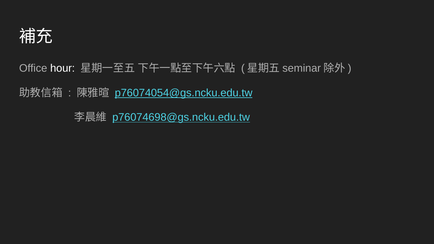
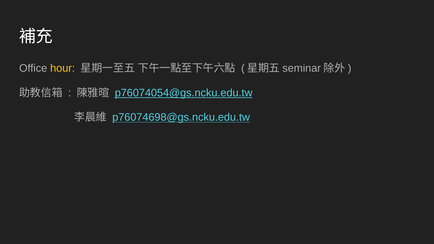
hour colour: white -> yellow (63, 68)
